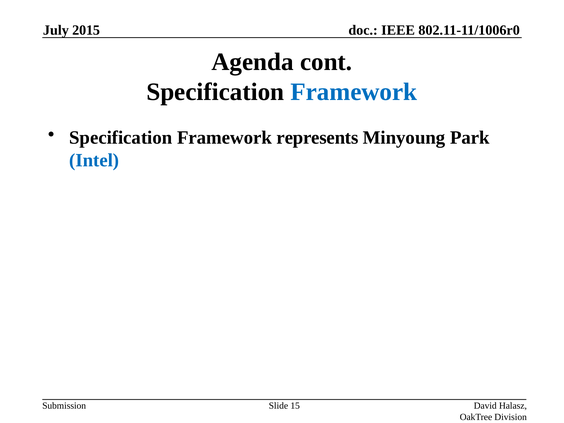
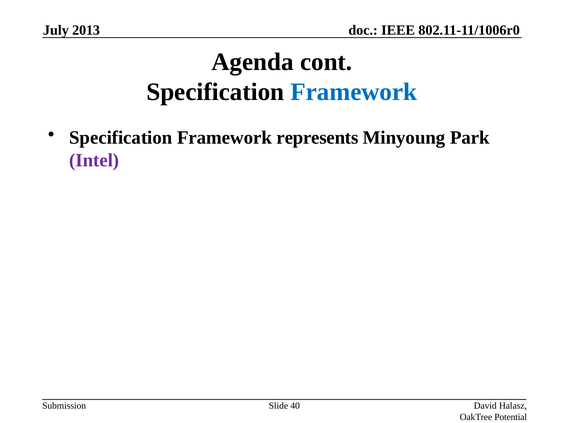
2015: 2015 -> 2013 (86, 30)
Intel colour: blue -> purple (94, 160)
15: 15 -> 40 (295, 406)
Division: Division -> Potential (511, 417)
